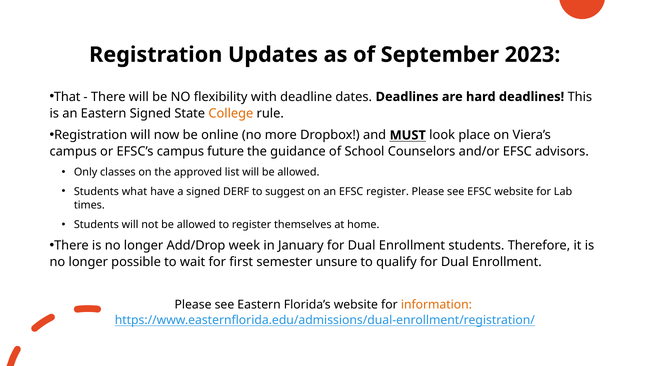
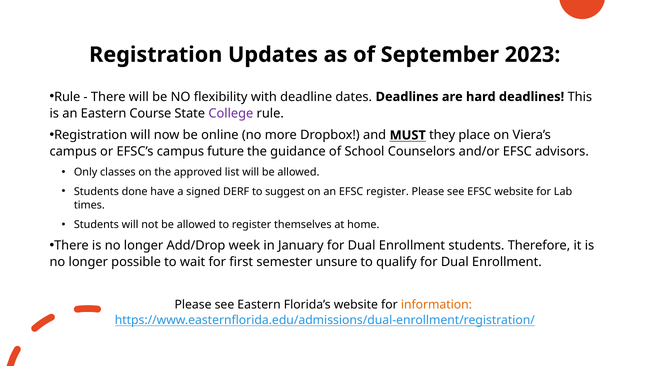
That: That -> Rule (67, 97)
Eastern Signed: Signed -> Course (150, 113)
College colour: orange -> purple (231, 113)
look: look -> they (442, 135)
what: what -> done (135, 191)
